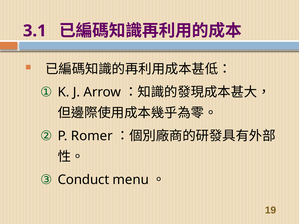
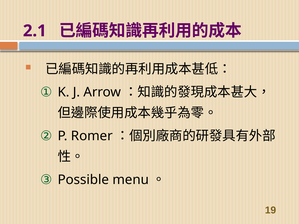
3.1: 3.1 -> 2.1 (35, 31)
Conduct: Conduct -> Possible (83, 180)
